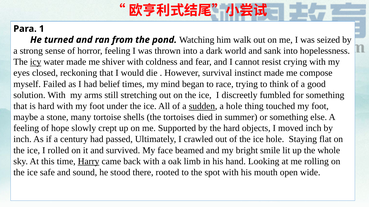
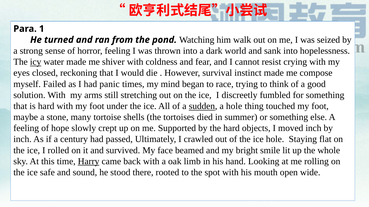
belief: belief -> panic (110, 84)
